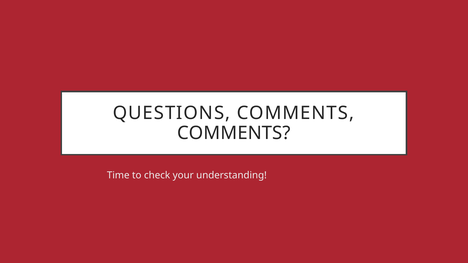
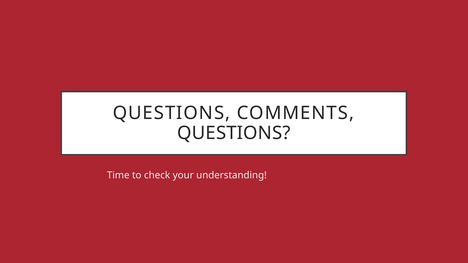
COMMENTS: COMMENTS -> QUESTIONS (234, 133)
